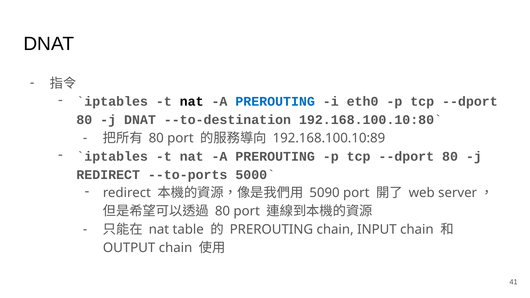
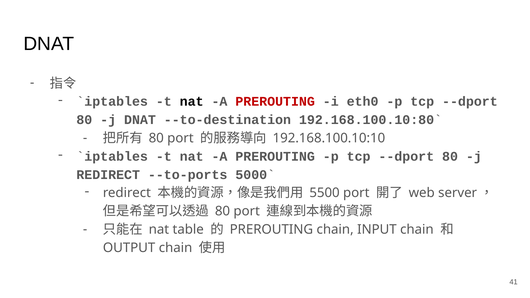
PREROUTING colour: blue -> red (275, 102)
192.168.100.10:89: 192.168.100.10:89 -> 192.168.100.10:10 (329, 138)
5090: 5090 -> 5500 (325, 193)
